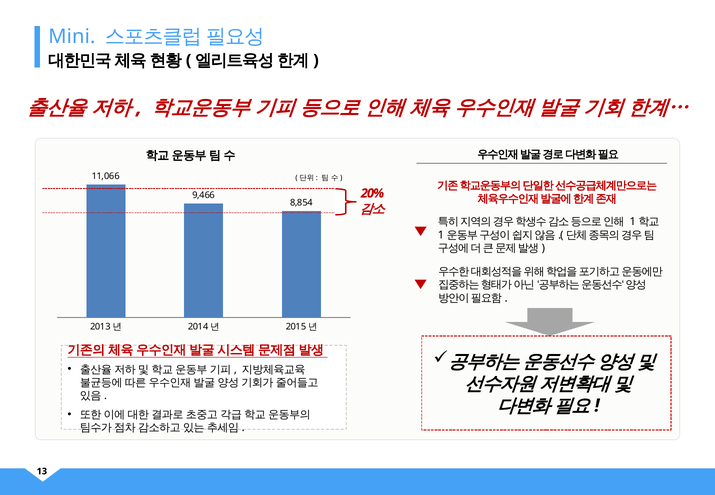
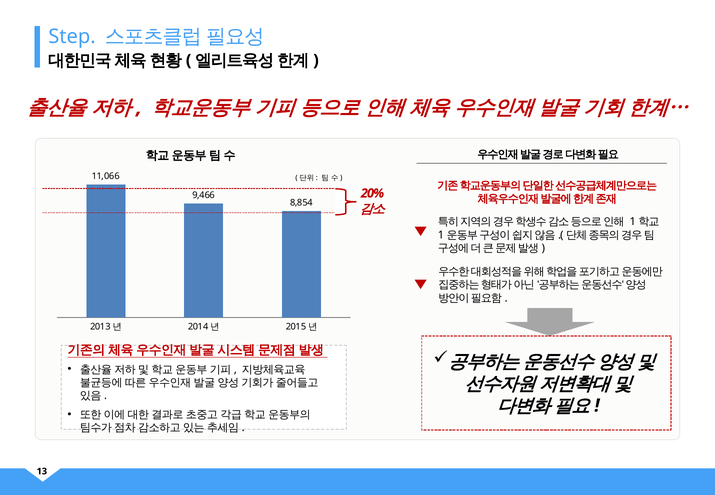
Mini: Mini -> Step (72, 37)
